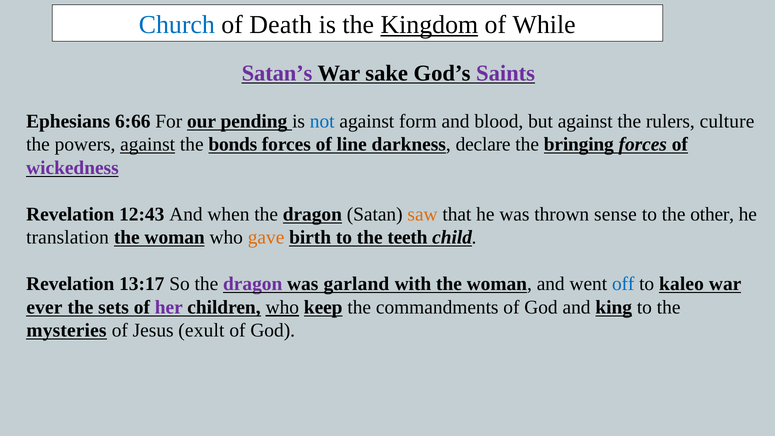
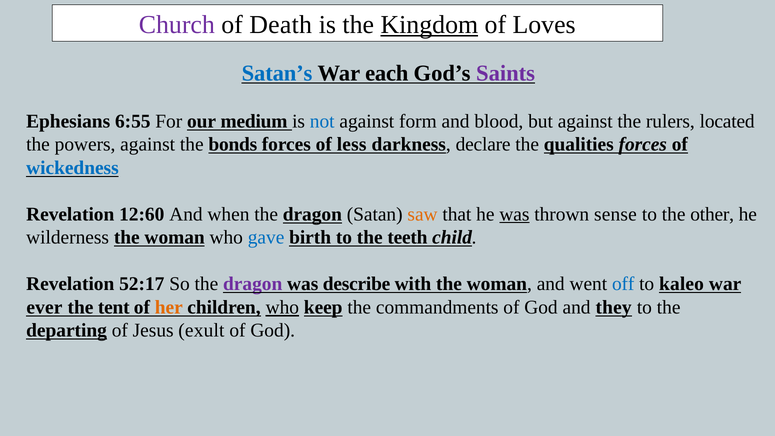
Church colour: blue -> purple (177, 25)
While: While -> Loves (544, 25)
Satan’s colour: purple -> blue (277, 73)
sake: sake -> each (387, 73)
6:66: 6:66 -> 6:55 (133, 121)
pending: pending -> medium (254, 121)
culture: culture -> located (727, 121)
against underline: present -> none (148, 145)
line: line -> less (352, 145)
bringing: bringing -> qualities (579, 145)
wickedness colour: purple -> blue (72, 168)
12:43: 12:43 -> 12:60 (142, 214)
was underline: none -> present (514, 214)
translation: translation -> wilderness (68, 238)
gave colour: orange -> blue (266, 238)
13:17: 13:17 -> 52:17 (142, 284)
garland: garland -> describe (357, 284)
sets: sets -> tent (114, 307)
her colour: purple -> orange (169, 307)
king: king -> they (614, 307)
mysteries: mysteries -> departing (67, 331)
